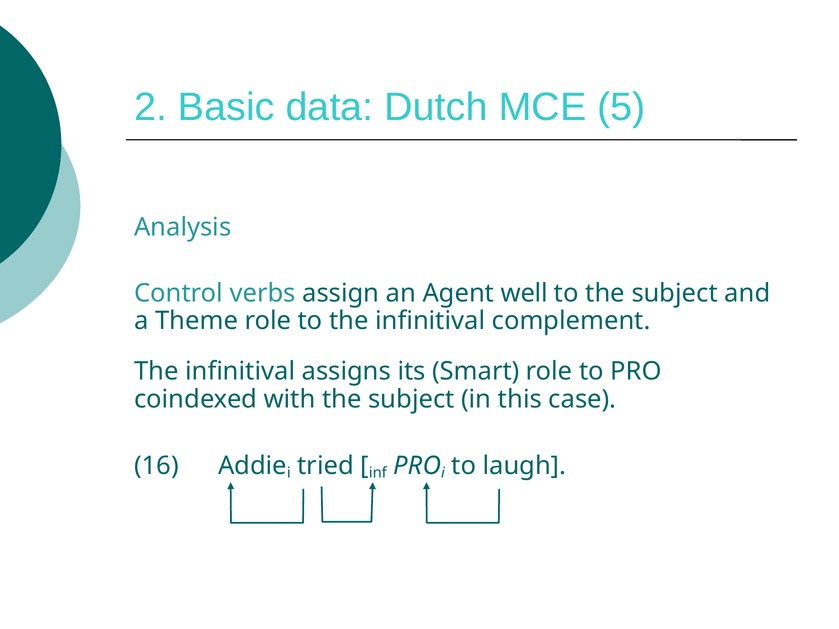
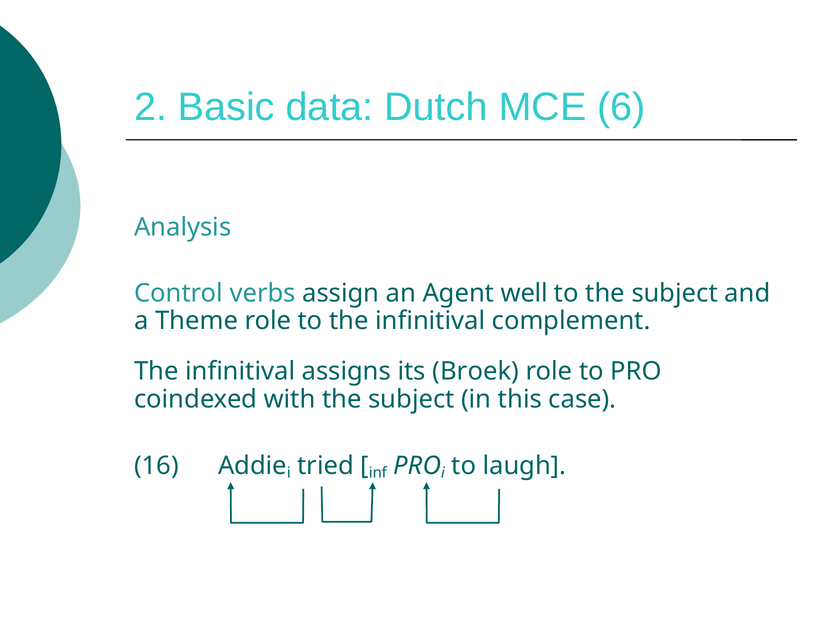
5: 5 -> 6 (621, 107)
Smart: Smart -> Broek (476, 372)
